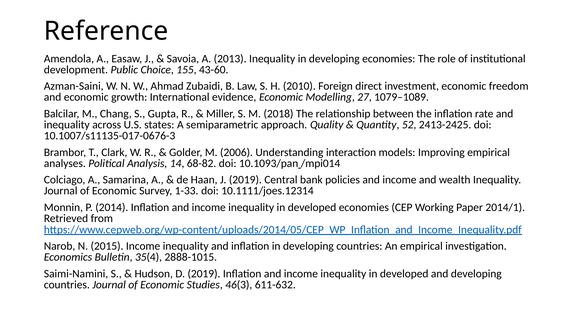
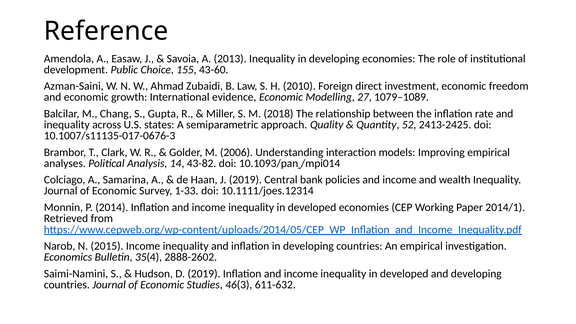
68-82: 68-82 -> 43-82 (202, 163)
2888-1015: 2888-1015 -> 2888-2602 (191, 257)
